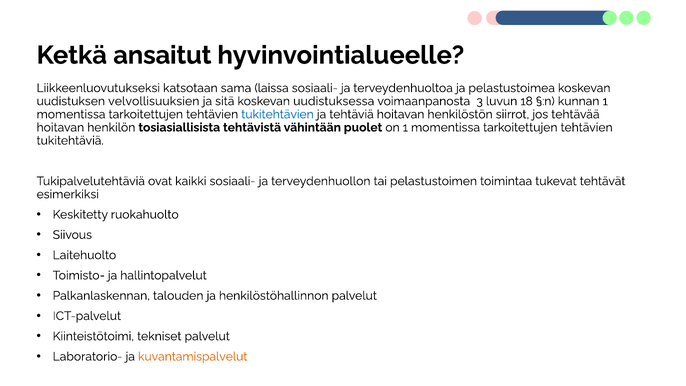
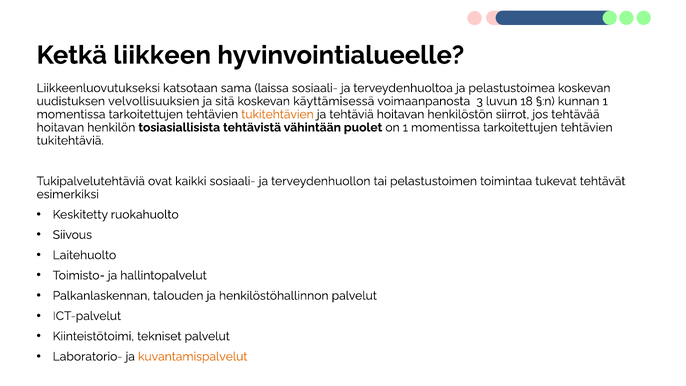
ansaitut: ansaitut -> liikkeen (162, 55)
uudistuksessa: uudistuksessa -> käyttämisessä (334, 101)
tukitehtävien colour: blue -> orange (278, 114)
